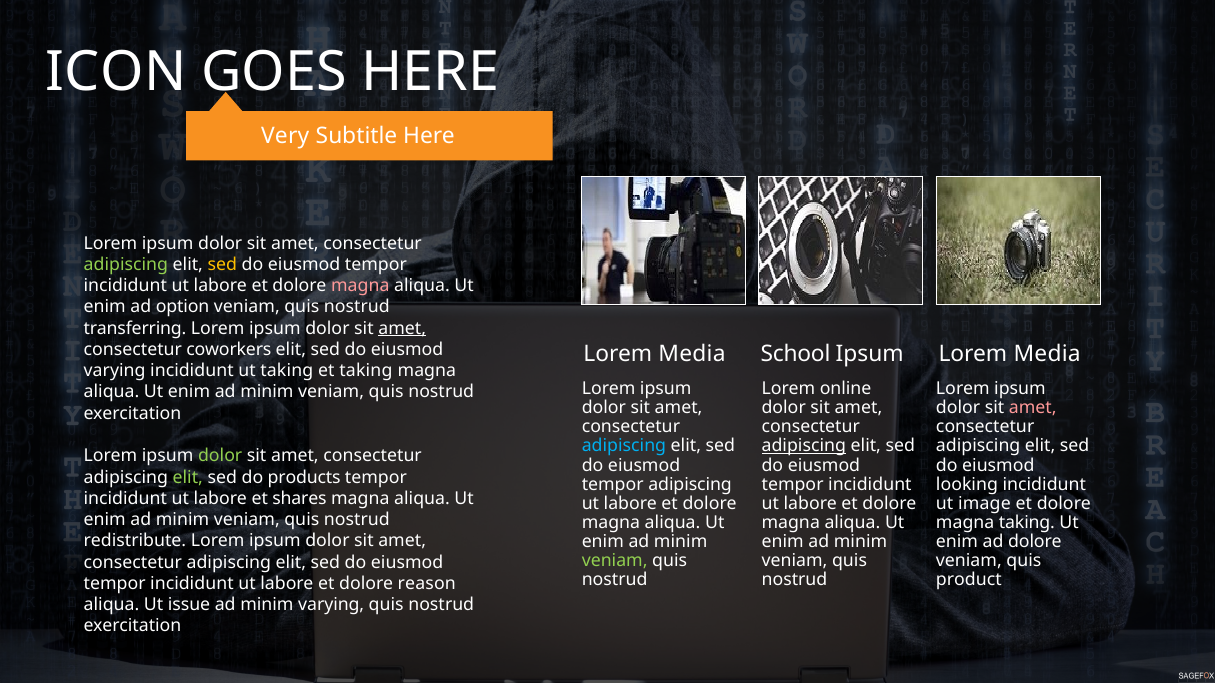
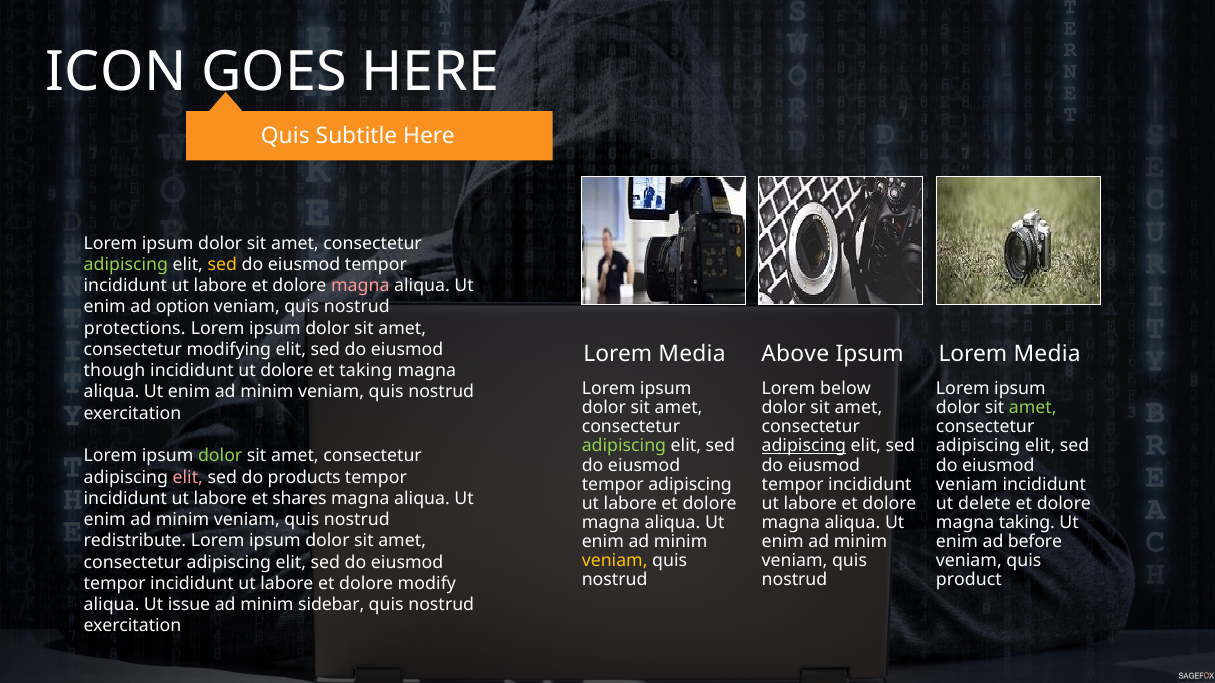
Very: Very -> Quis (285, 136)
transferring: transferring -> protections (135, 329)
amet underline: present -> none (402, 329)
coworkers: coworkers -> modifying (229, 350)
School: School -> Above (795, 354)
varying: varying -> though (115, 371)
ut taking: taking -> dolore (287, 371)
online: online -> below (845, 389)
amet colour: pink -> light green (1033, 408)
adipiscing colour: light blue -> light green (624, 446)
elit colour: light green -> pink (188, 477)
looking: looking -> veniam (967, 485)
image: image -> delete (984, 504)
ad dolore: dolore -> before (1035, 542)
veniam colour: light green -> yellow (615, 561)
reason: reason -> modify (427, 584)
minim varying: varying -> sidebar (331, 605)
